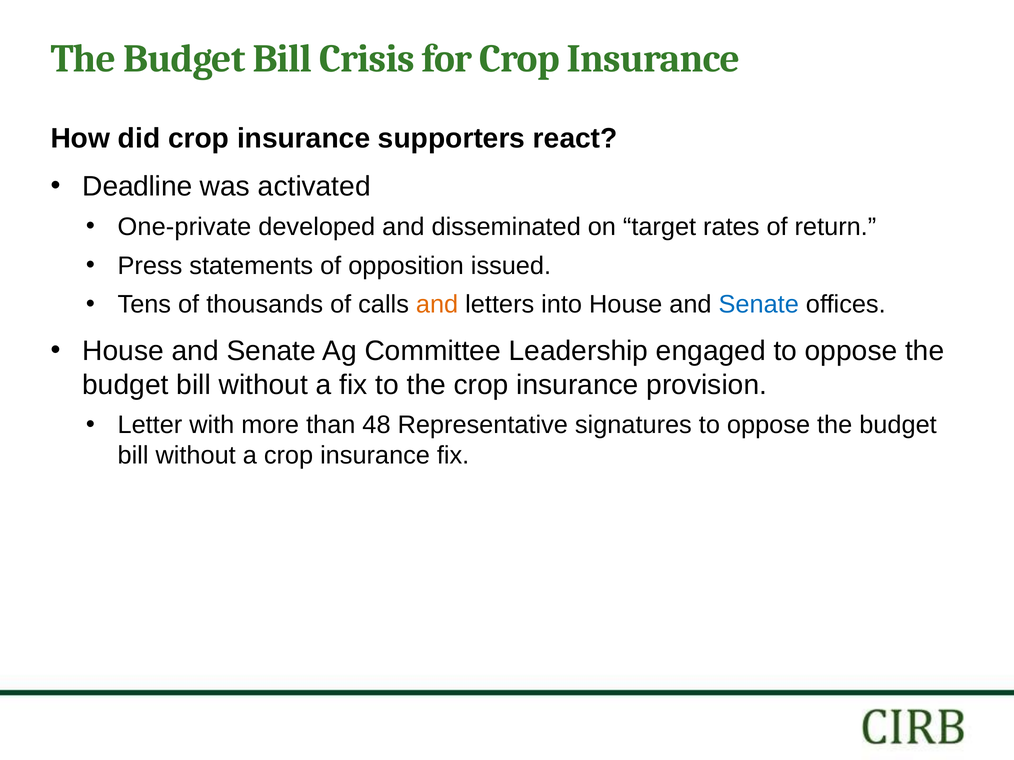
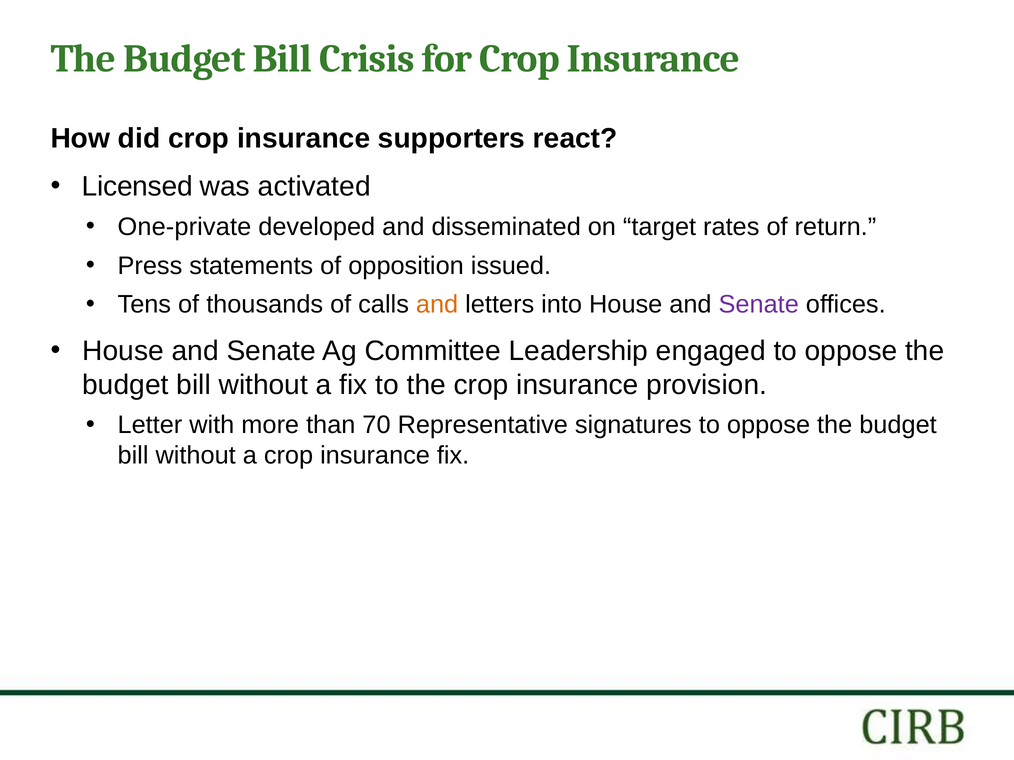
Deadline: Deadline -> Licensed (137, 187)
Senate colour: blue -> purple (759, 305)
48: 48 -> 70 (376, 425)
